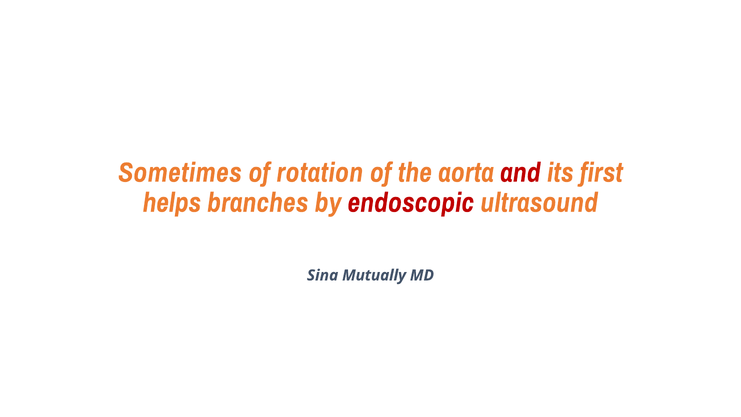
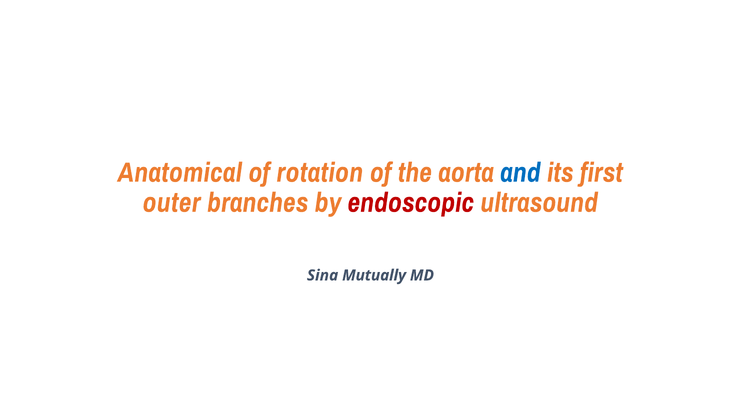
Sometimes: Sometimes -> Anatomical (180, 172)
and colour: red -> blue (520, 172)
helps: helps -> outer (172, 202)
